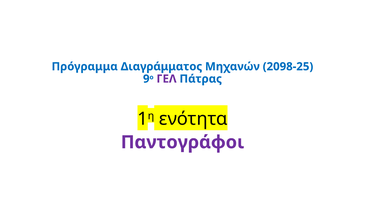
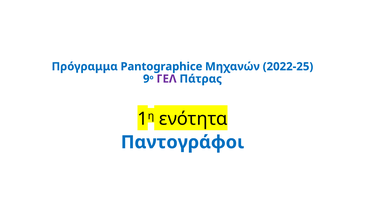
Διαγράμματος: Διαγράμματος -> Pantographice (161, 67)
2098-25: 2098-25 -> 2022-25 (288, 67)
Παντογράφοι colour: purple -> blue (183, 142)
